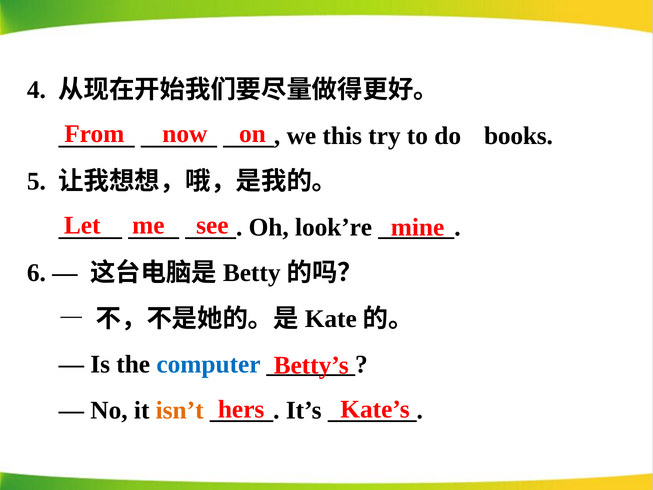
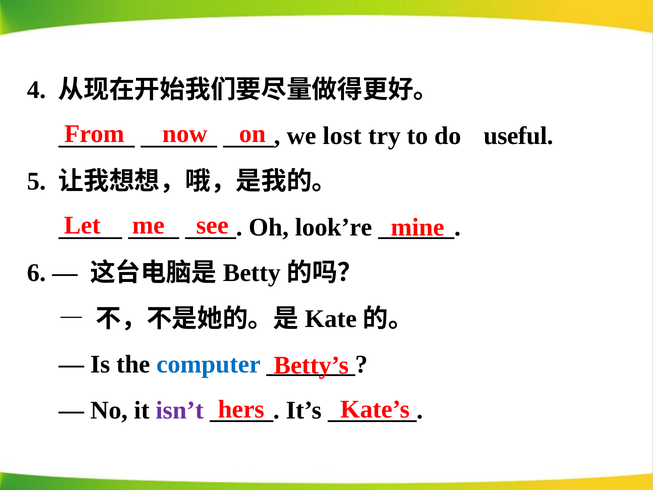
this: this -> lost (342, 136)
books: books -> useful (518, 136)
isn’t colour: orange -> purple (180, 410)
